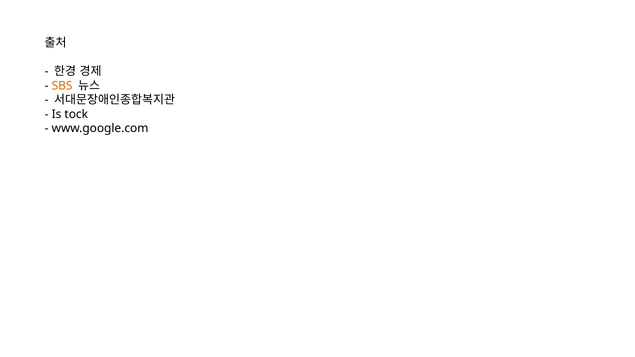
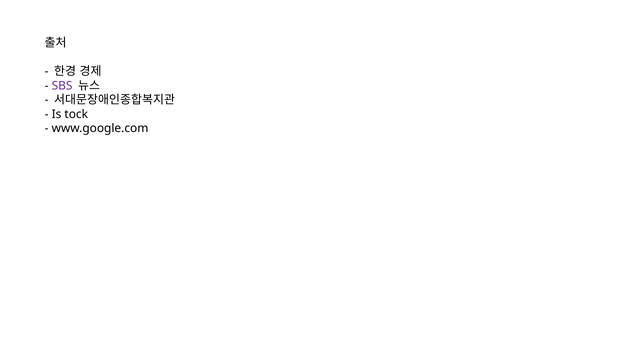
SBS colour: orange -> purple (62, 86)
